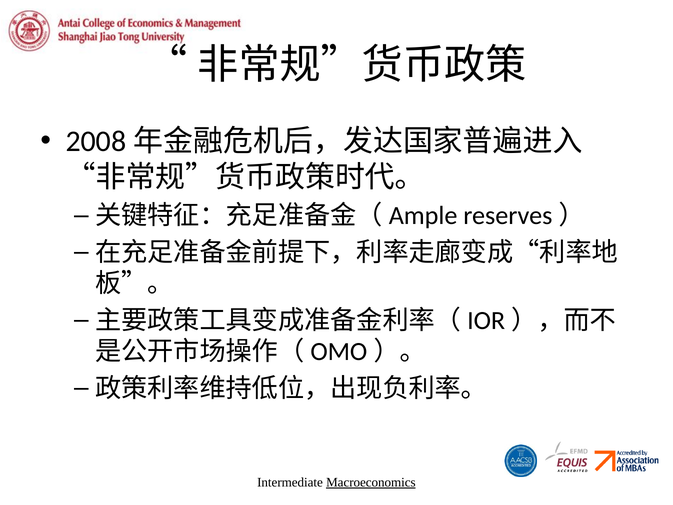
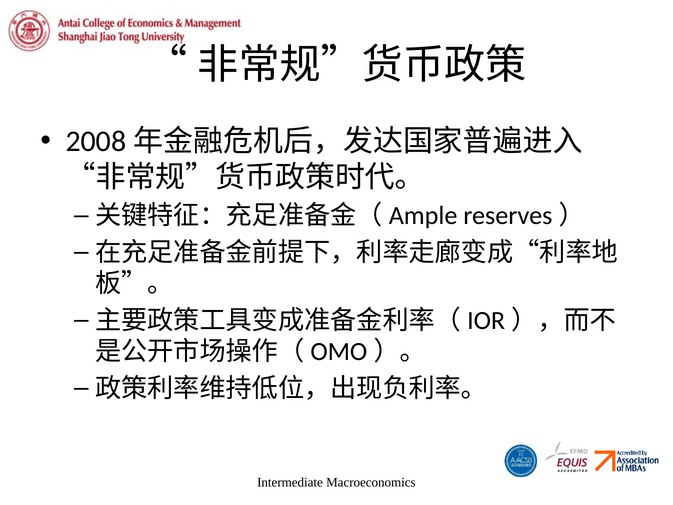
Macroeconomics underline: present -> none (371, 482)
